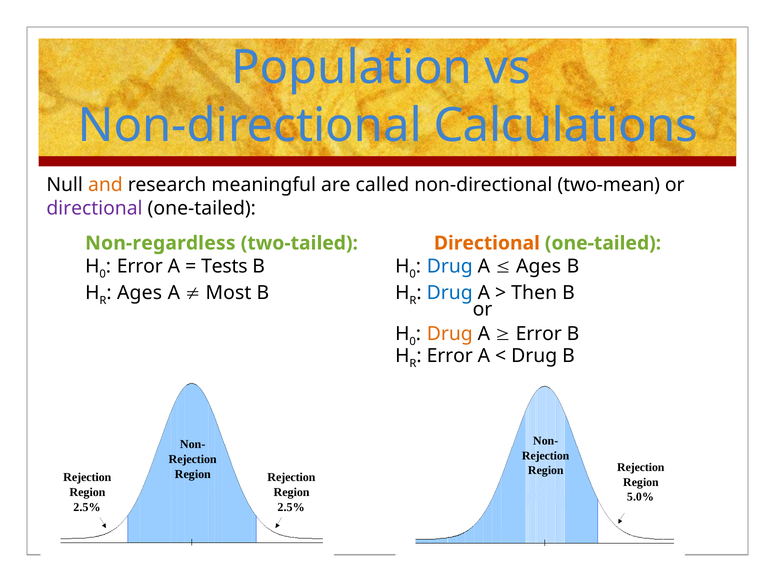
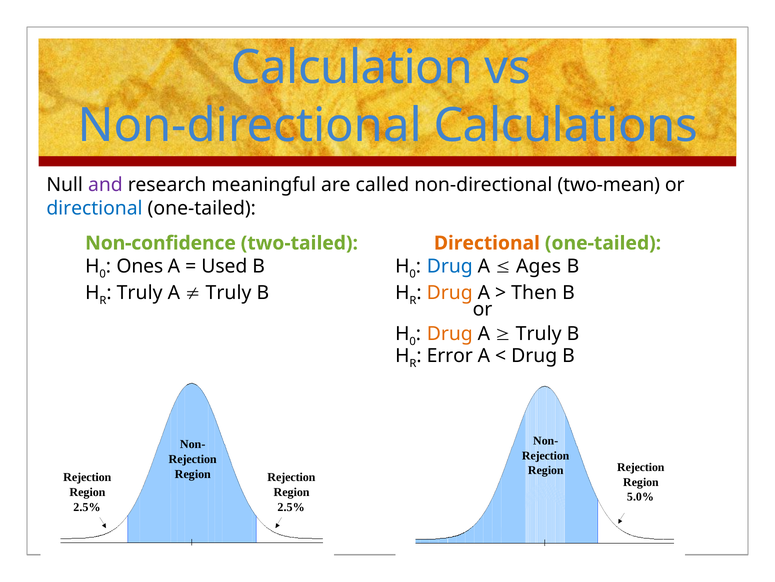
Population: Population -> Calculation (352, 68)
and colour: orange -> purple (105, 185)
directional colour: purple -> blue (94, 208)
Non-regardless: Non-regardless -> Non-confidence (161, 243)
Error: Error -> Ones (140, 266)
Tests: Tests -> Used (224, 266)
Ages: Ages -> Truly (140, 292)
Most: Most -> Truly (229, 292)
Drug colour: blue -> orange (450, 292)
Error: Error -> Truly (539, 333)
